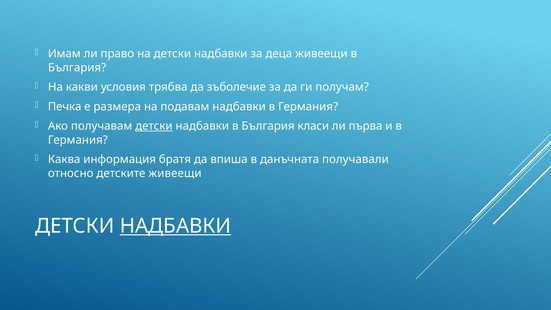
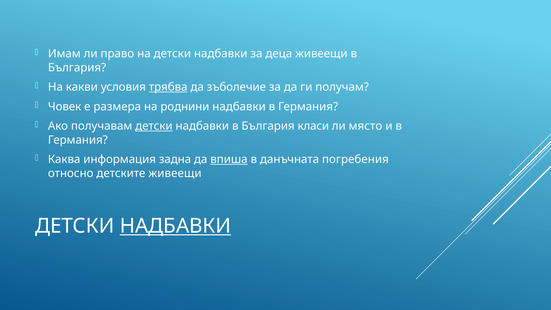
трябва underline: none -> present (168, 87)
Печка: Печка -> Човек (65, 107)
подавам: подавам -> роднини (185, 107)
първа: първа -> място (365, 126)
братя: братя -> задна (175, 159)
впиша underline: none -> present (229, 159)
получавали: получавали -> погребения (355, 159)
